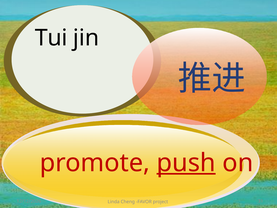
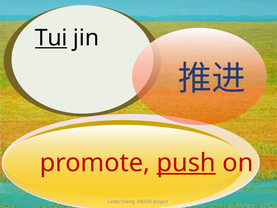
Tui underline: none -> present (51, 38)
